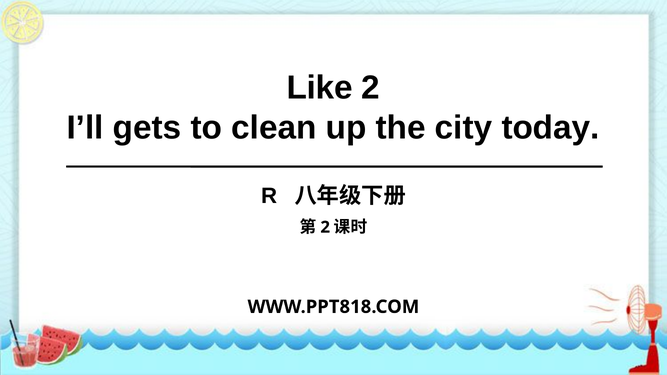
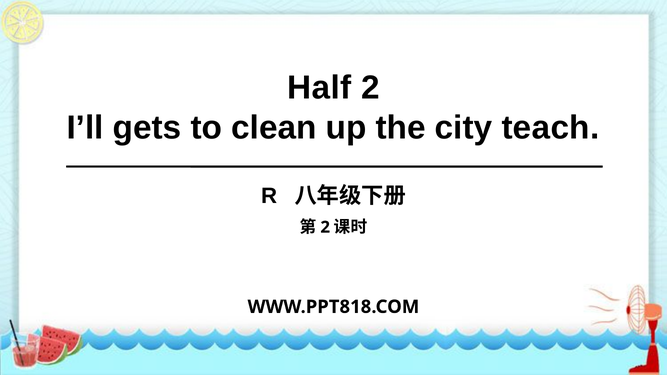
Like: Like -> Half (319, 88)
today: today -> teach (550, 128)
